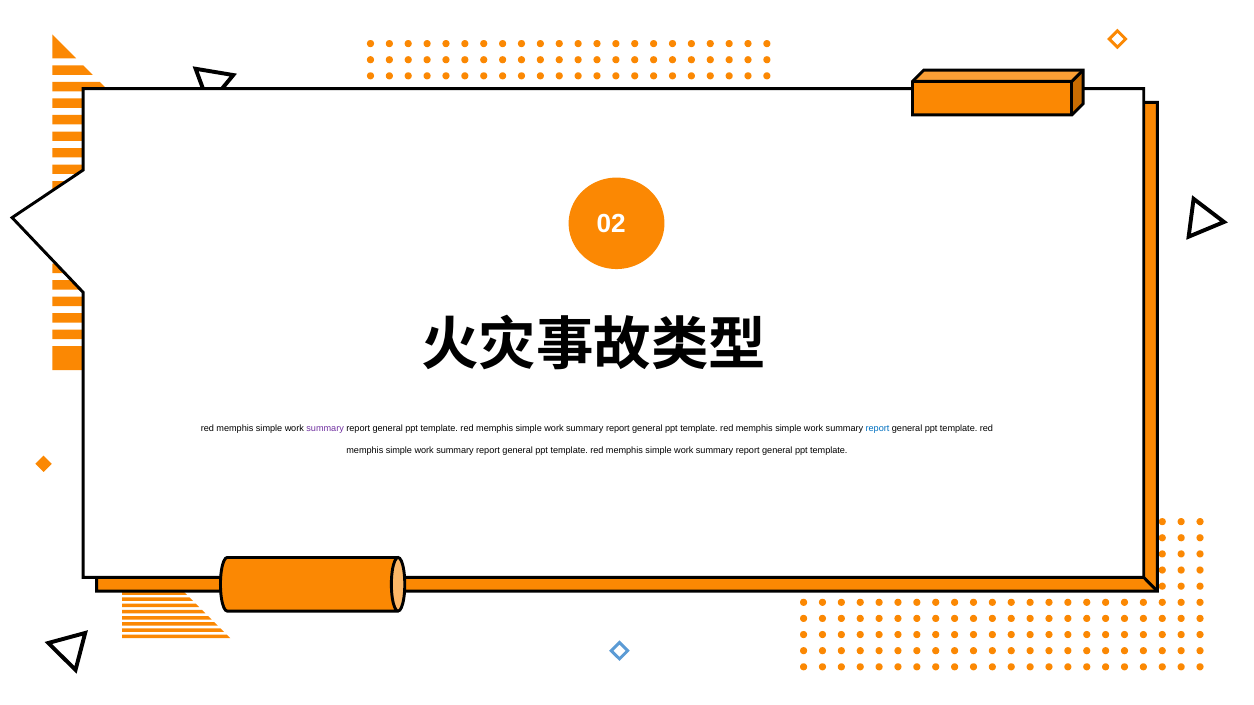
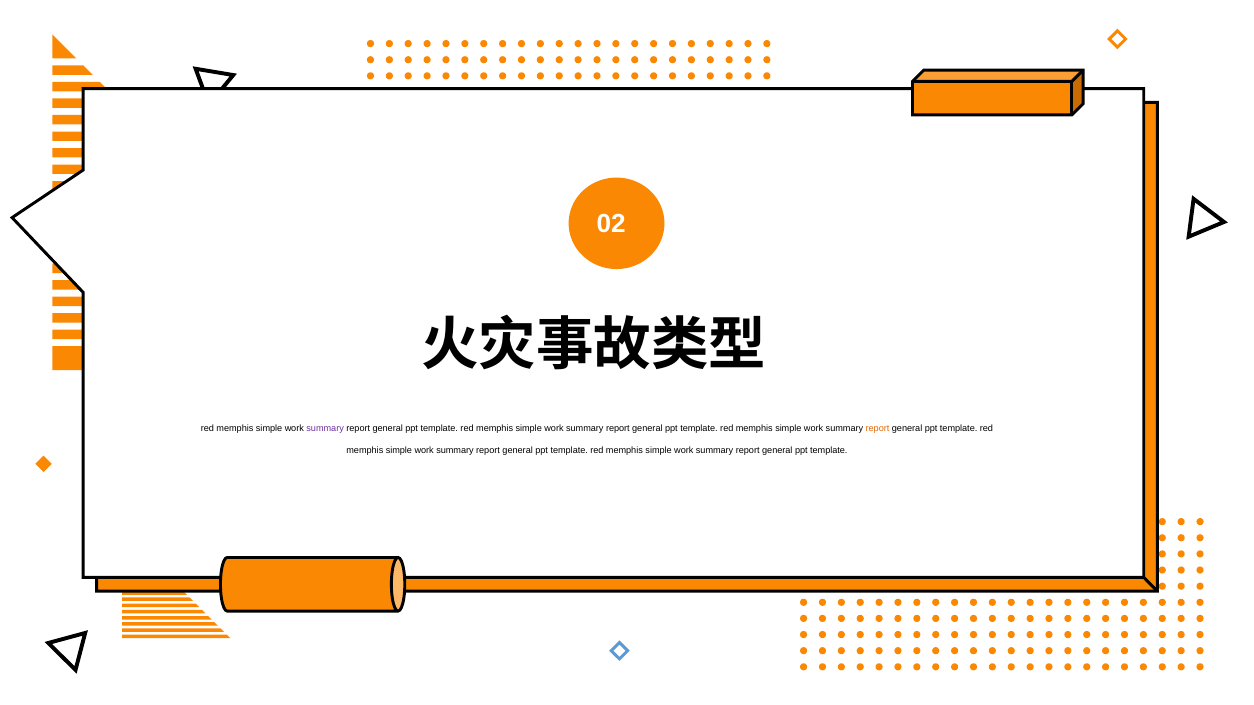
report colour: blue -> orange (877, 429)
